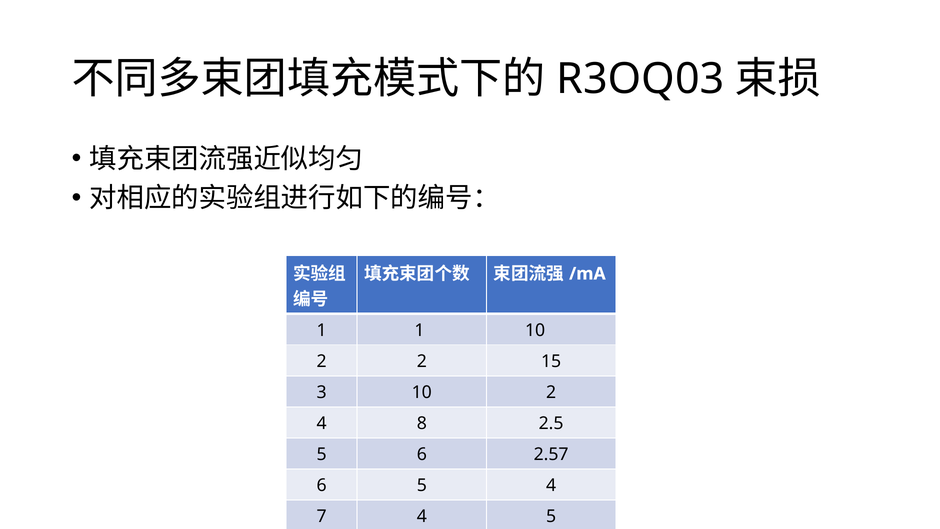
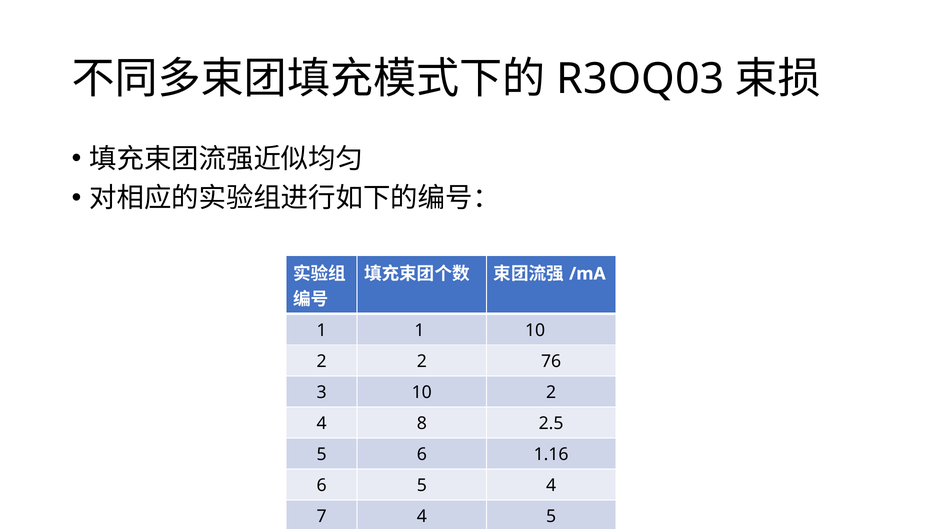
15: 15 -> 76 (551, 361)
2.57: 2.57 -> 1.16 (551, 454)
